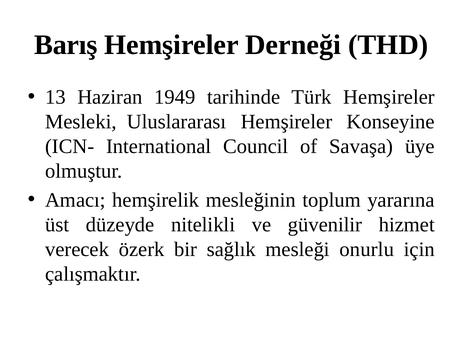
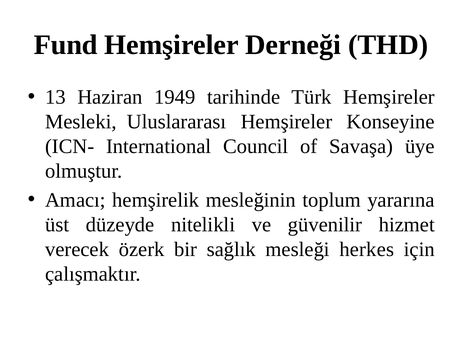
Barış: Barış -> Fund (66, 45)
onurlu: onurlu -> herkes (367, 249)
